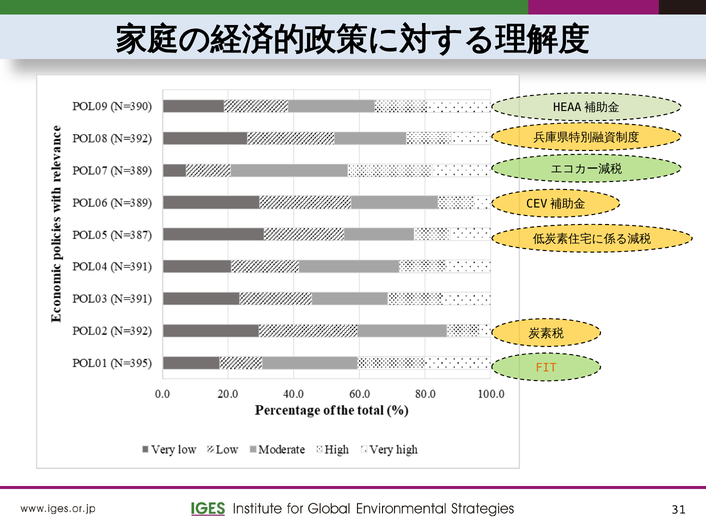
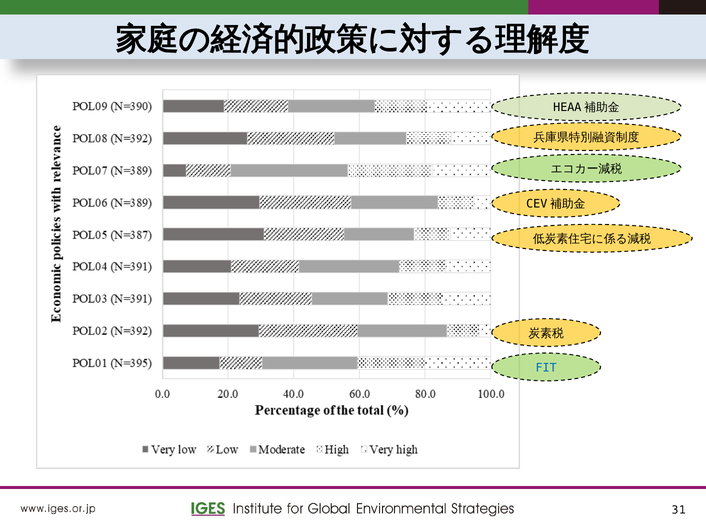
FIT colour: orange -> blue (546, 368)
